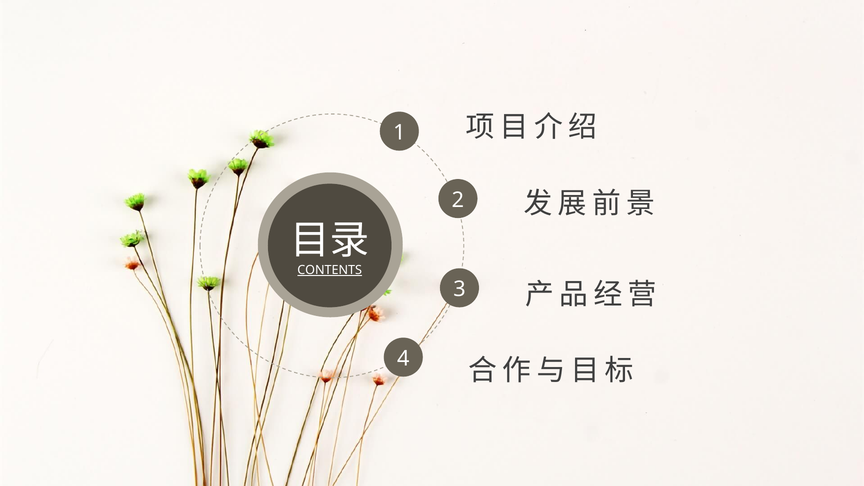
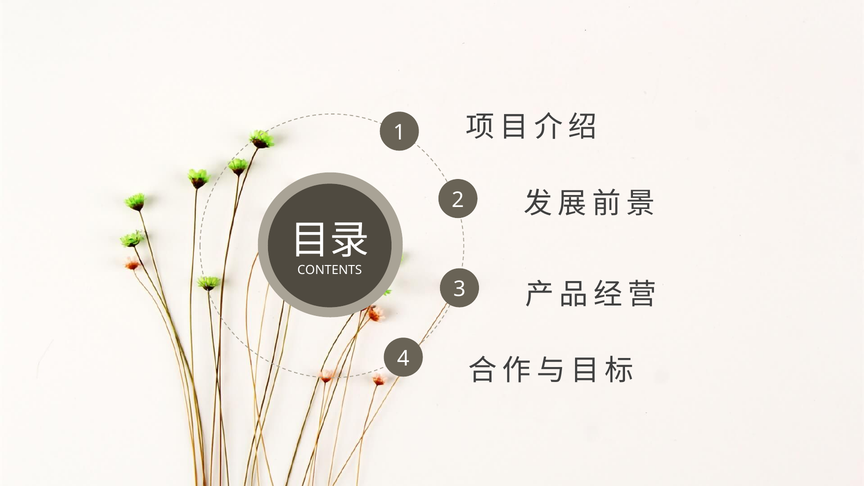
CONTENTS underline: present -> none (330, 270)
